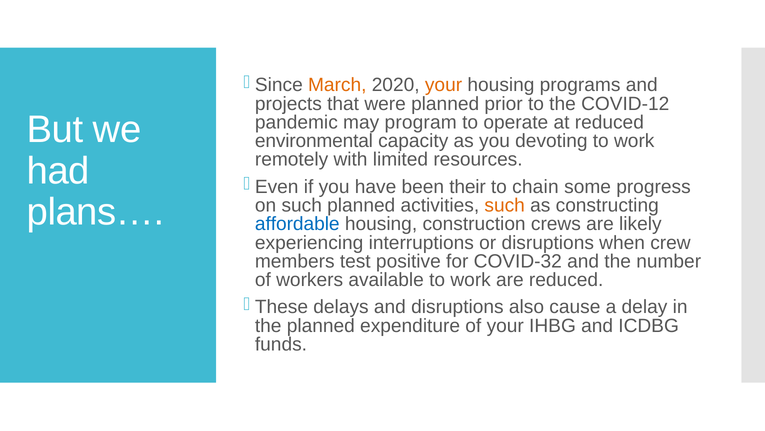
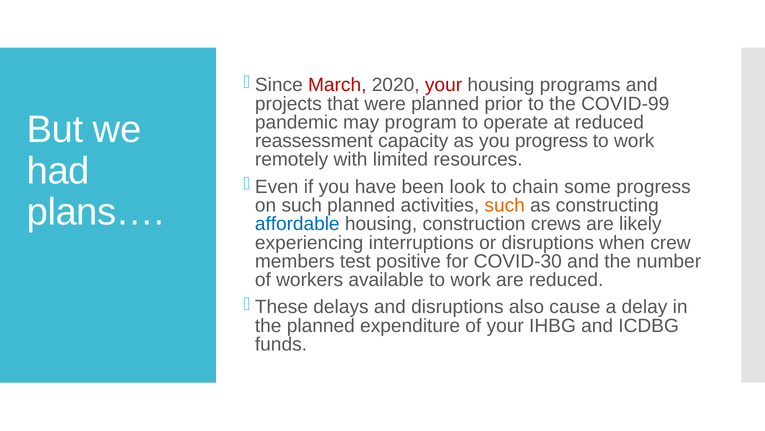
March colour: orange -> red (337, 85)
your colour: orange -> red (444, 85)
COVID-12: COVID-12 -> COVID-99 (625, 104)
environmental: environmental -> reassessment (314, 141)
you devoting: devoting -> progress (551, 141)
their: their -> look (467, 187)
COVID-32: COVID-32 -> COVID-30 (518, 261)
